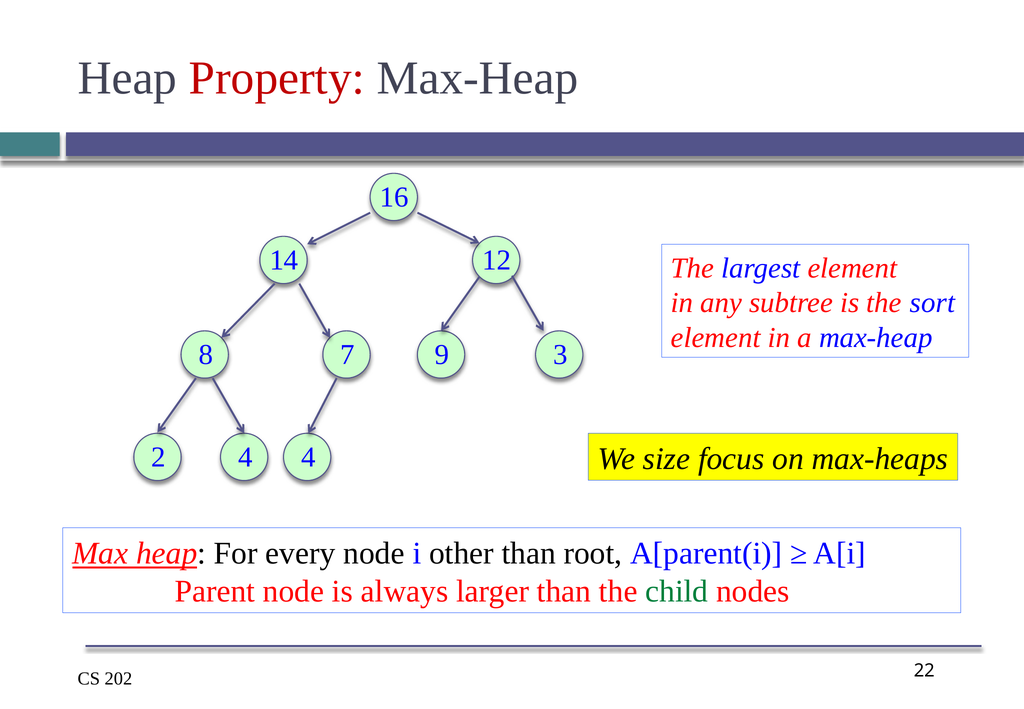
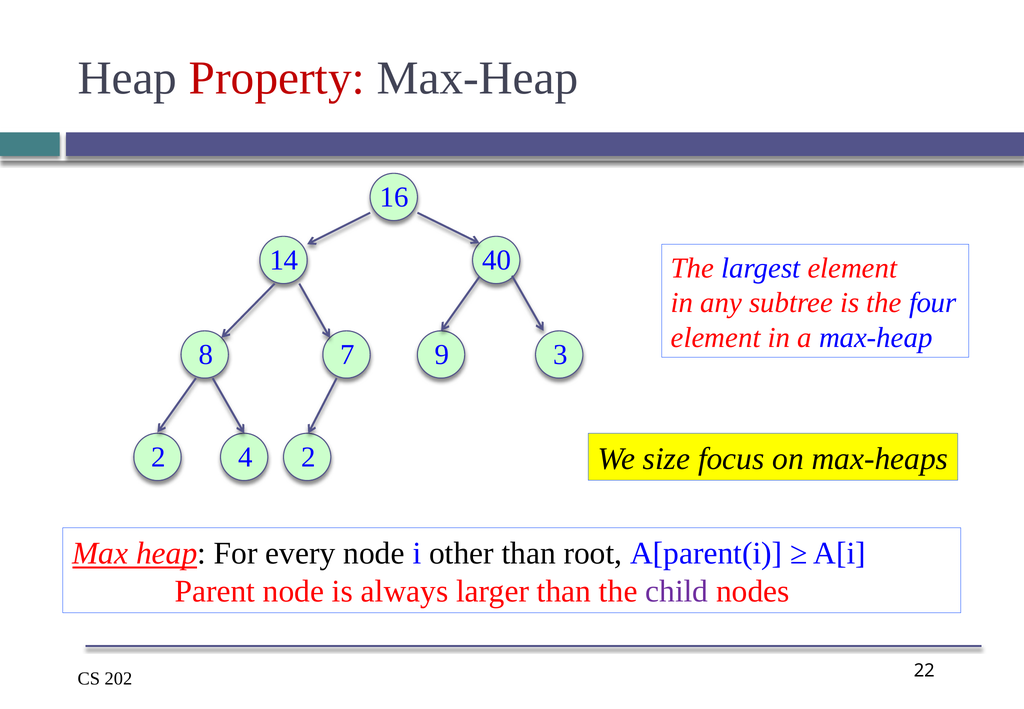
12: 12 -> 40 (497, 260)
sort: sort -> four (933, 303)
4 4: 4 -> 2 (308, 457)
child colour: green -> purple (677, 591)
